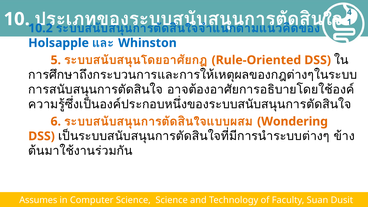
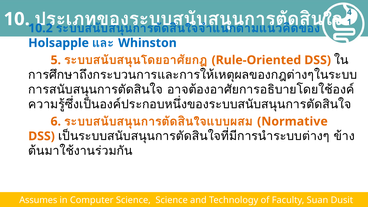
Wondering: Wondering -> Normative (292, 121)
